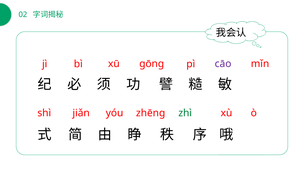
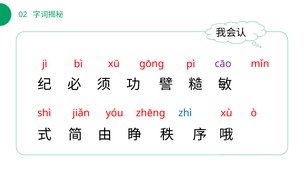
zhì colour: green -> blue (185, 113)
